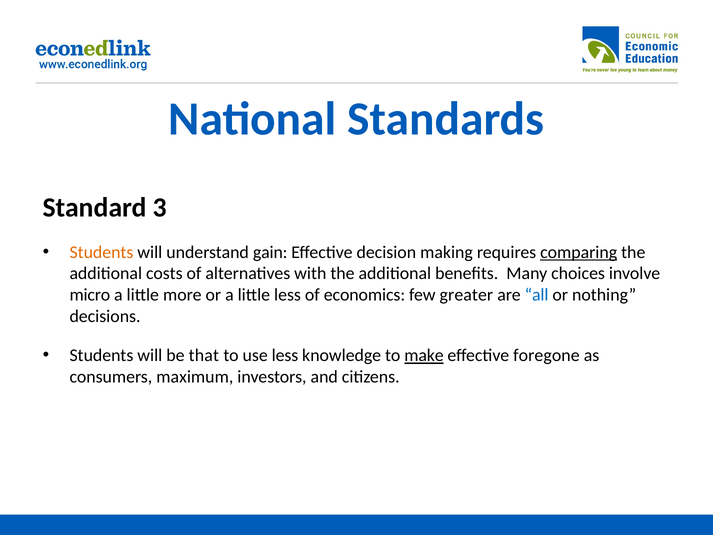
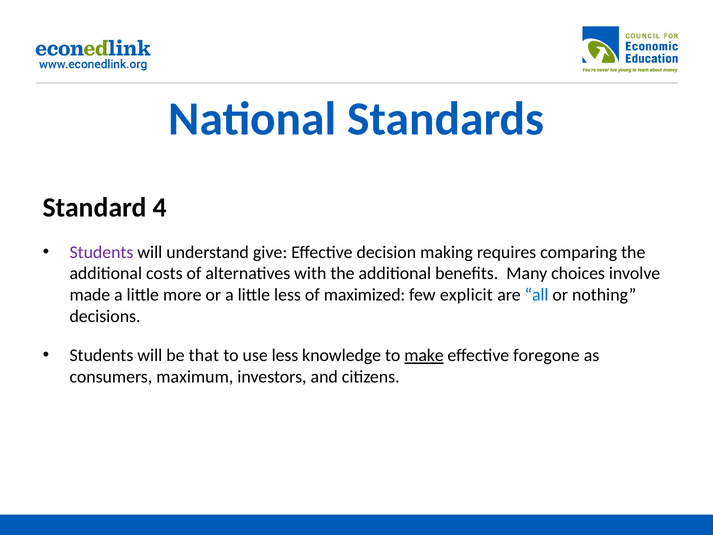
3: 3 -> 4 (160, 208)
Students colour: orange -> purple (101, 252)
gain: gain -> give (270, 252)
comparing underline: present -> none (579, 252)
micro: micro -> made (90, 295)
economics: economics -> maximized (365, 295)
greater: greater -> explicit (466, 295)
